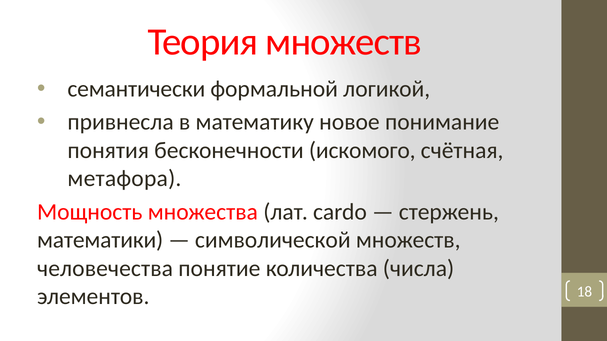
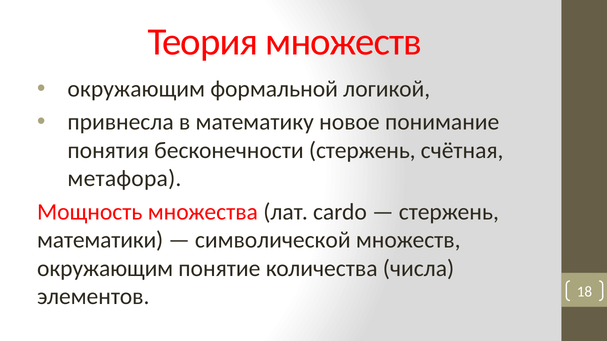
семантически: семантически -> окружающим (136, 89)
бесконечности искомого: искомого -> стержень (362, 151)
человечества: человечества -> окружающим (105, 269)
